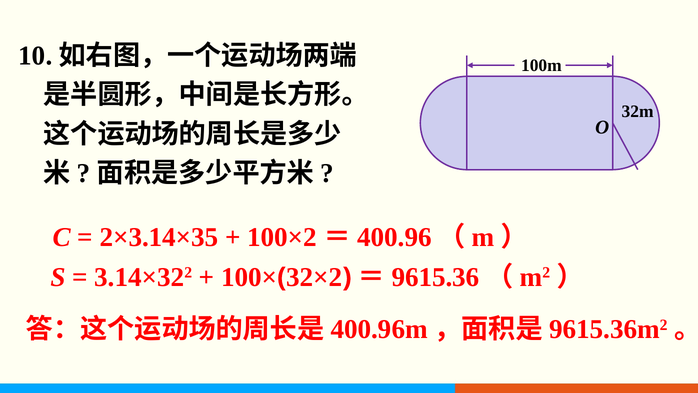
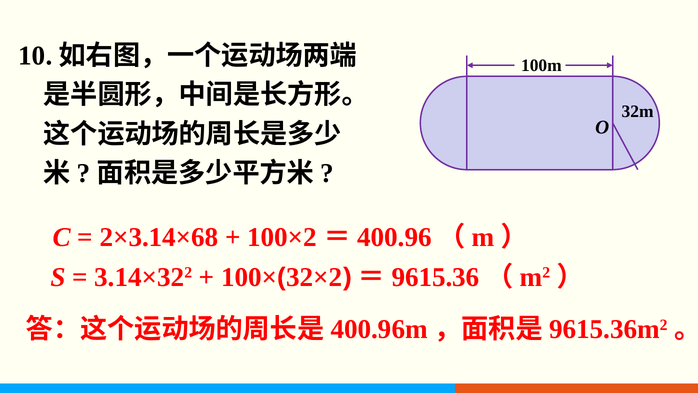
2×3.14×35: 2×3.14×35 -> 2×3.14×68 (159, 237)
